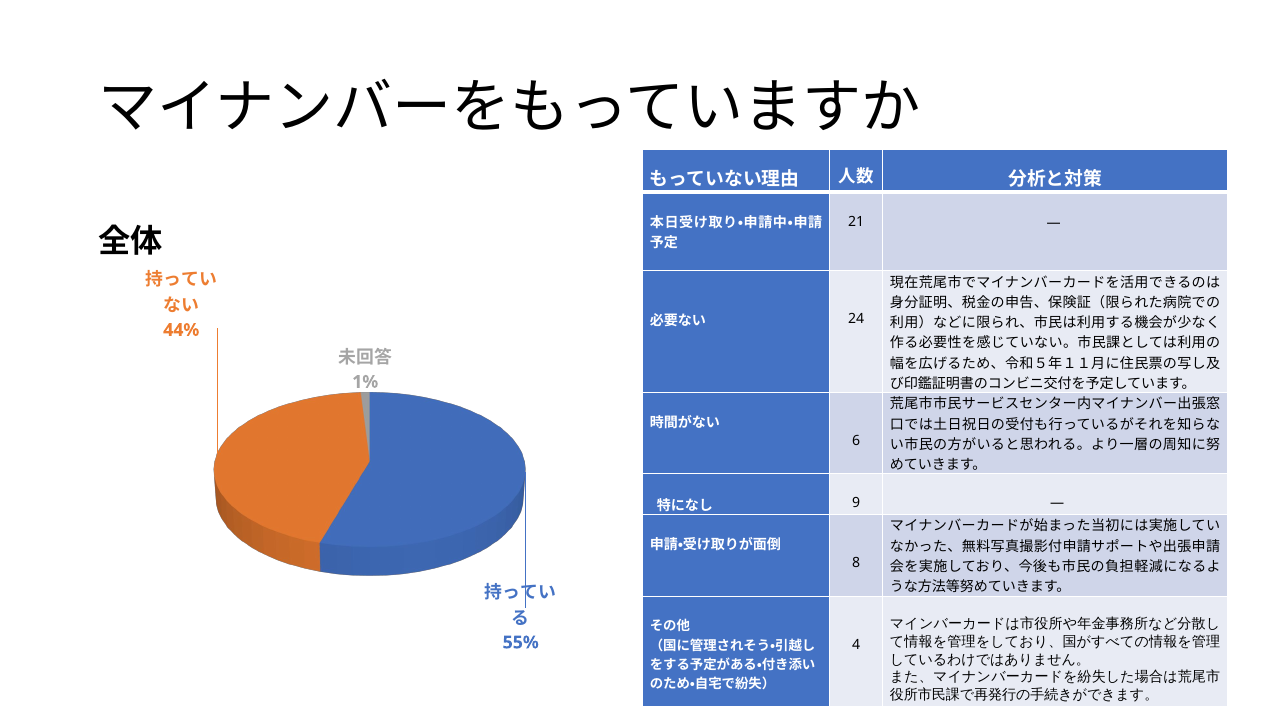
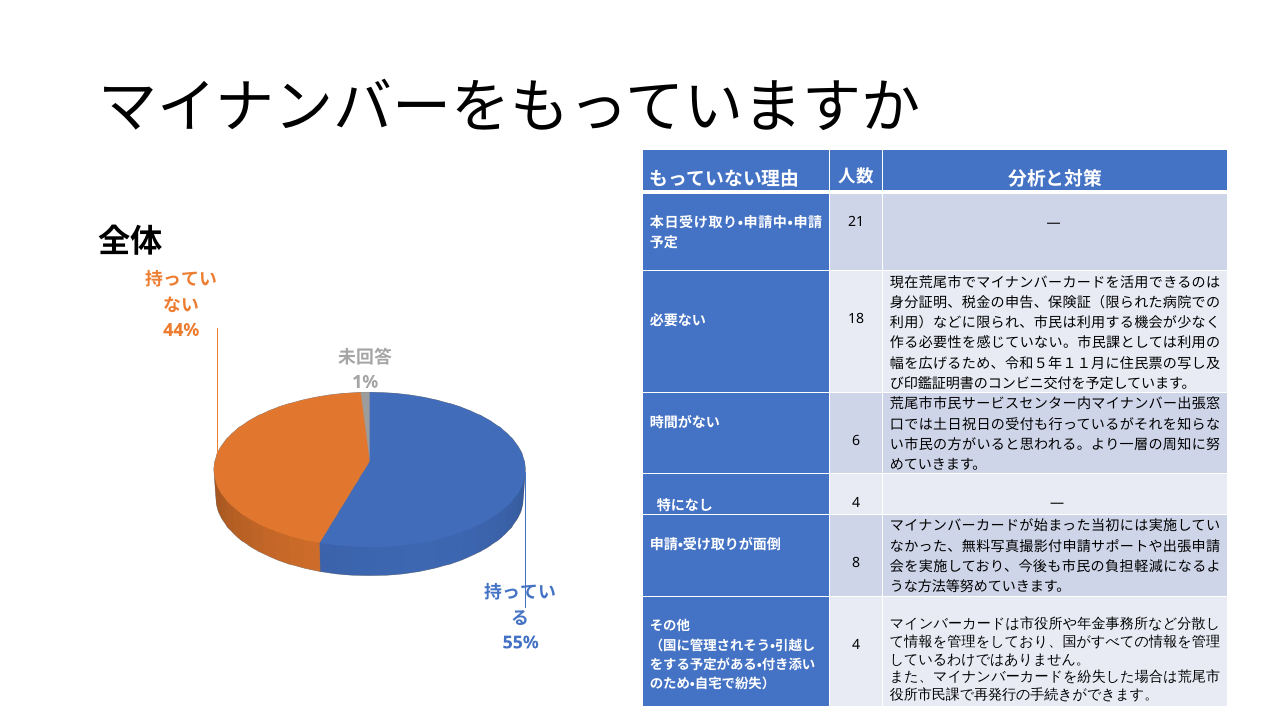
24: 24 -> 18 (856, 319)
9: 9 -> 4 (856, 504)
